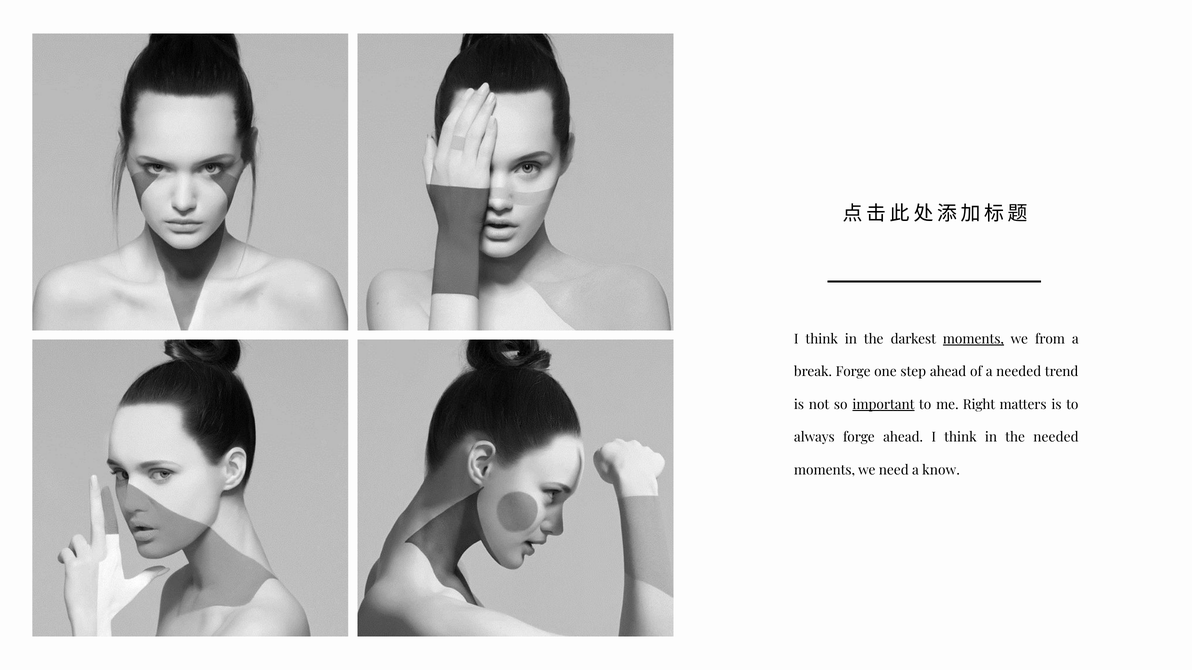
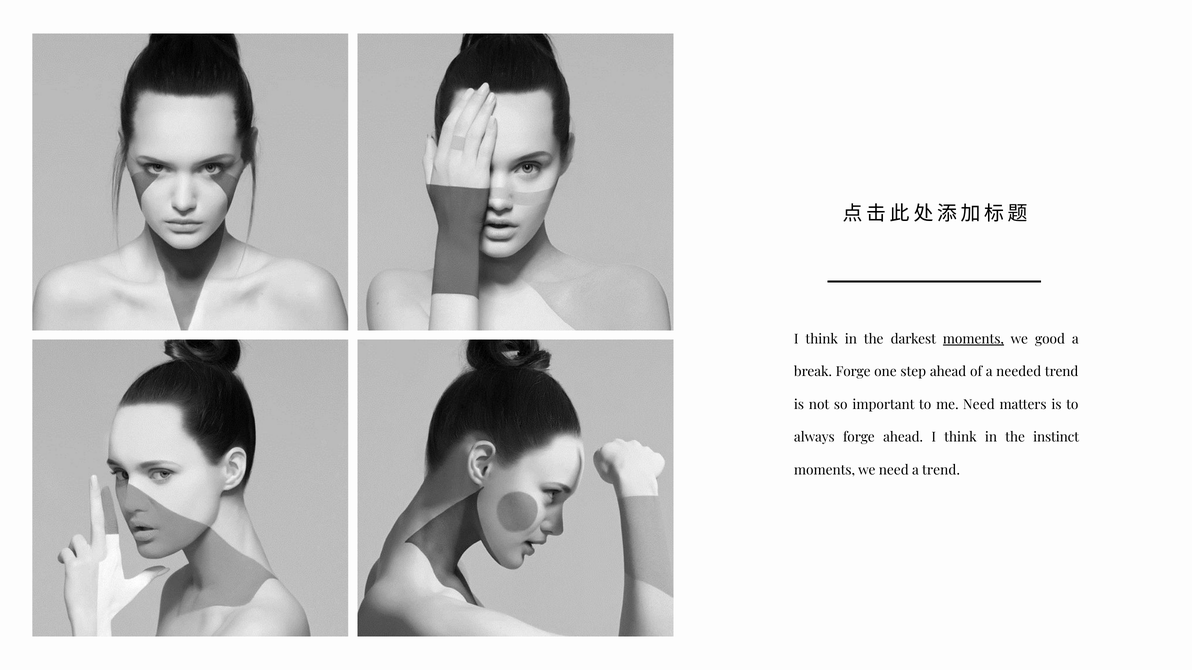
from: from -> good (1050, 339)
important underline: present -> none (883, 405)
me Right: Right -> Need (979, 405)
the needed: needed -> instinct (1056, 438)
a know: know -> trend (941, 470)
